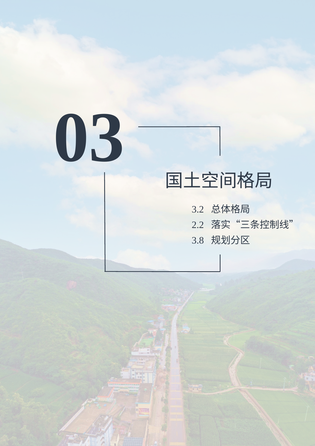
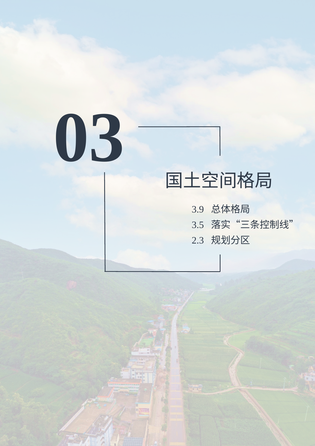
3.2: 3.2 -> 3.9 (198, 209)
2.2: 2.2 -> 3.5 (198, 225)
3.8: 3.8 -> 2.3 (198, 240)
